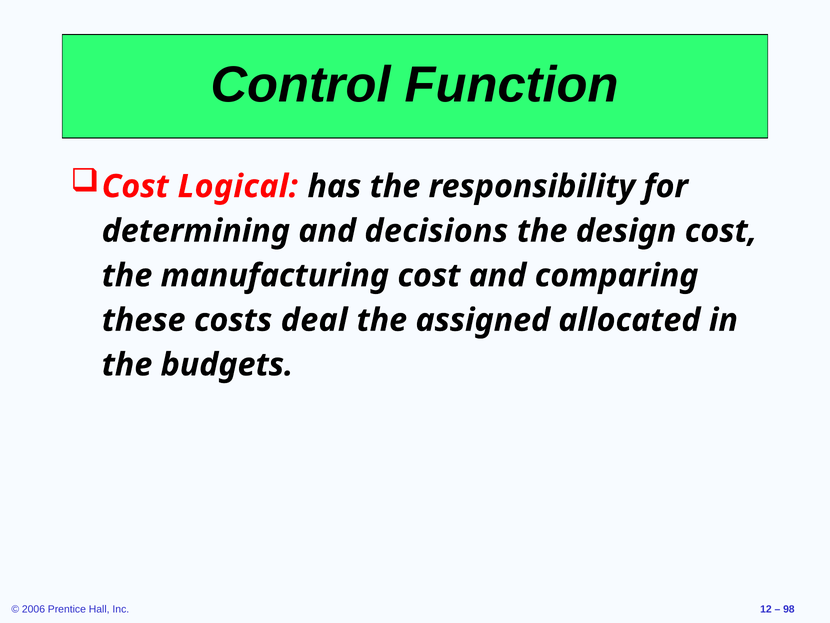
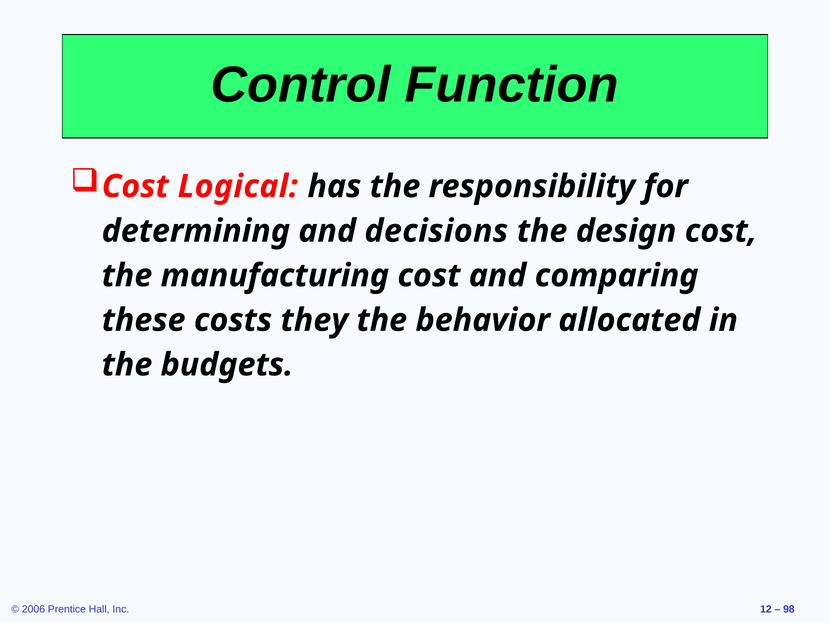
deal: deal -> they (314, 320)
assigned: assigned -> behavior (483, 320)
